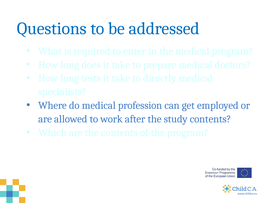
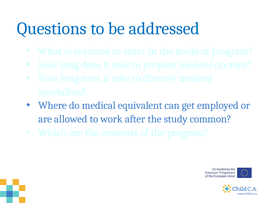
profession: profession -> equivalent (140, 105)
study contents: contents -> common (211, 119)
